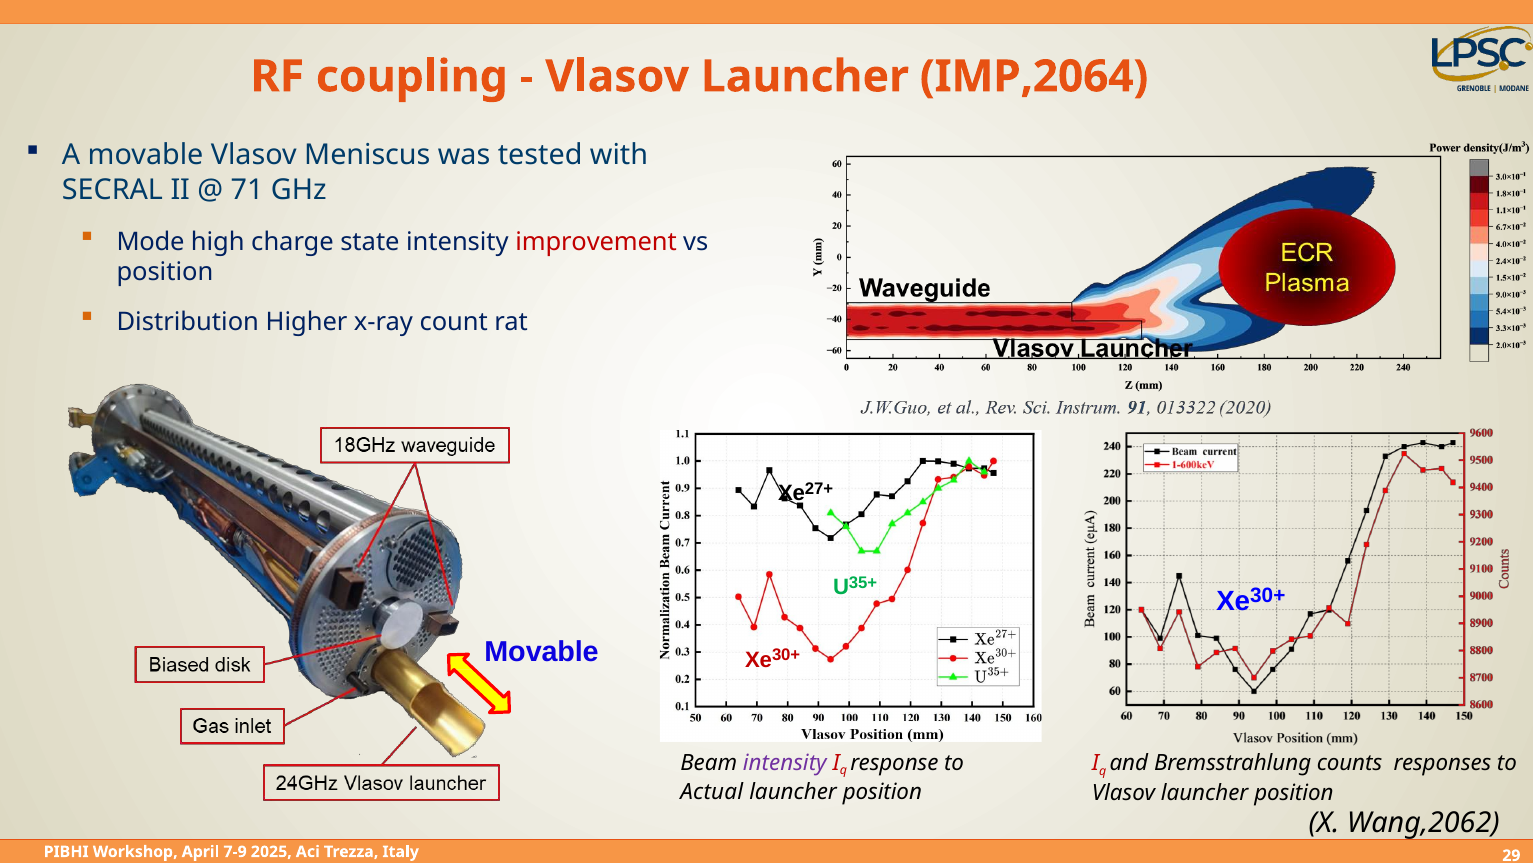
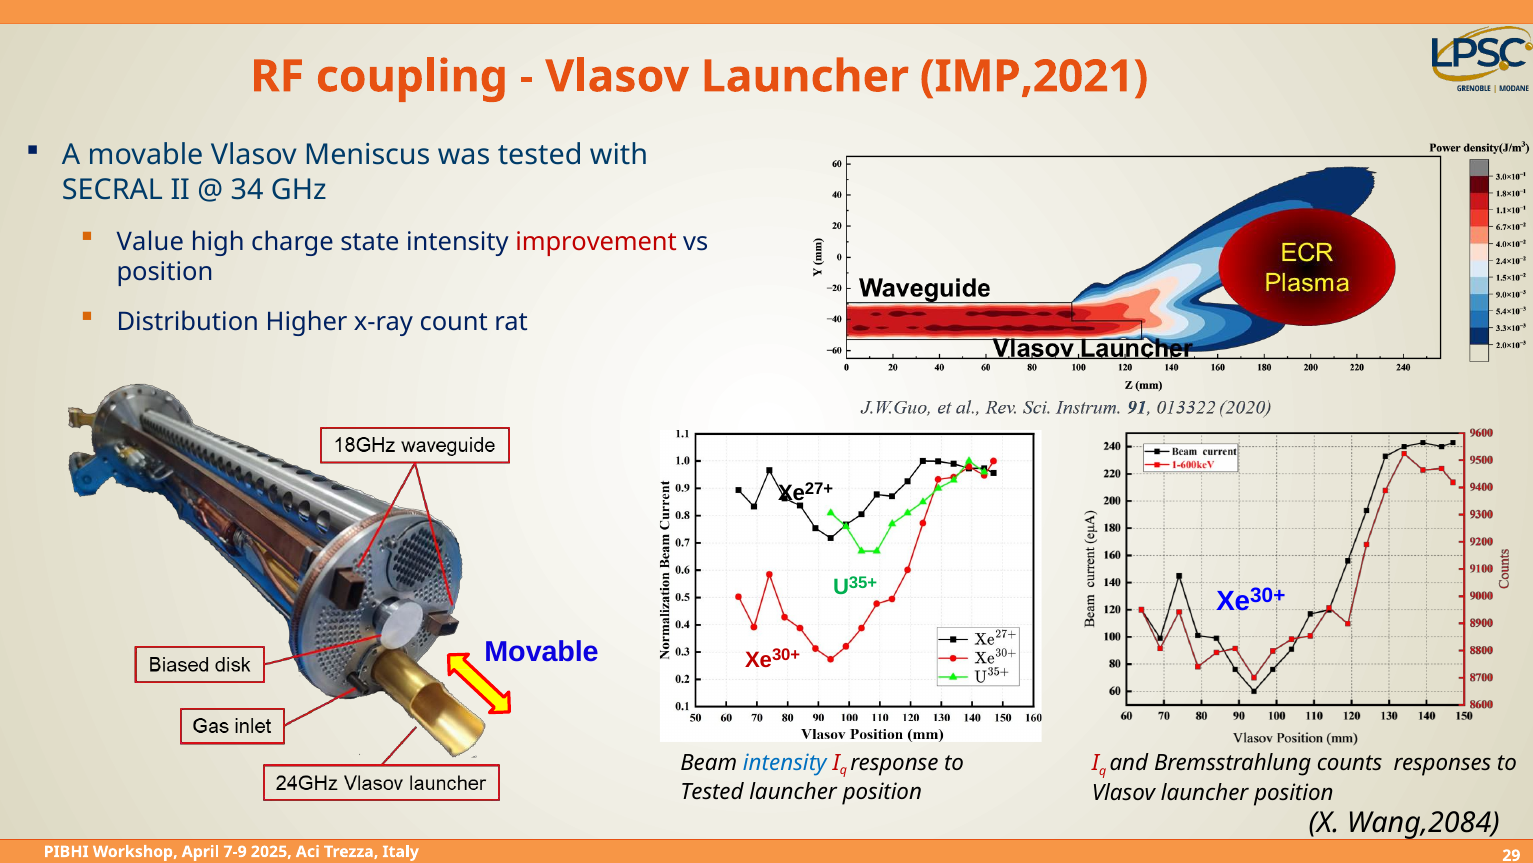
IMP,2064: IMP,2064 -> IMP,2021 (1034, 77)
71: 71 -> 34 (247, 190)
Mode: Mode -> Value (150, 241)
intensity colour: purple -> blue (785, 762)
Actual: Actual -> Tested (712, 792)
Wang,2062: Wang,2062 -> Wang,2084 (1423, 822)
